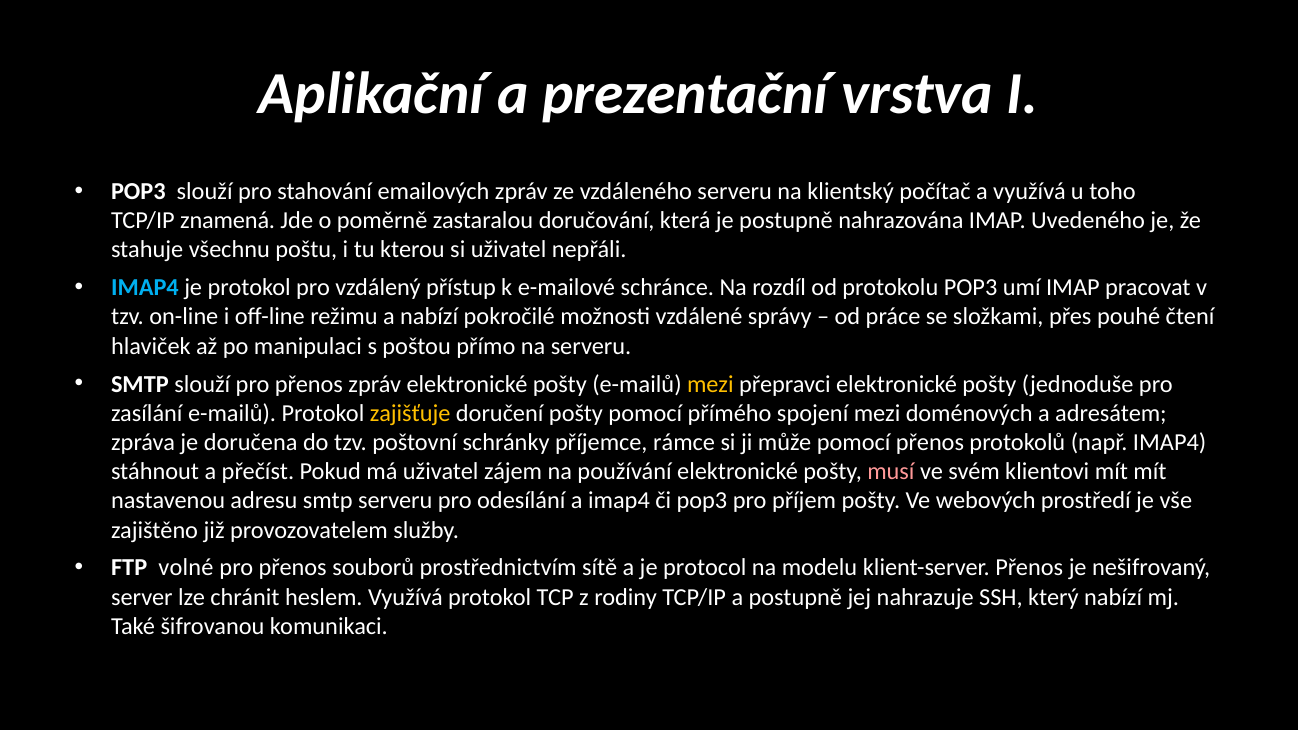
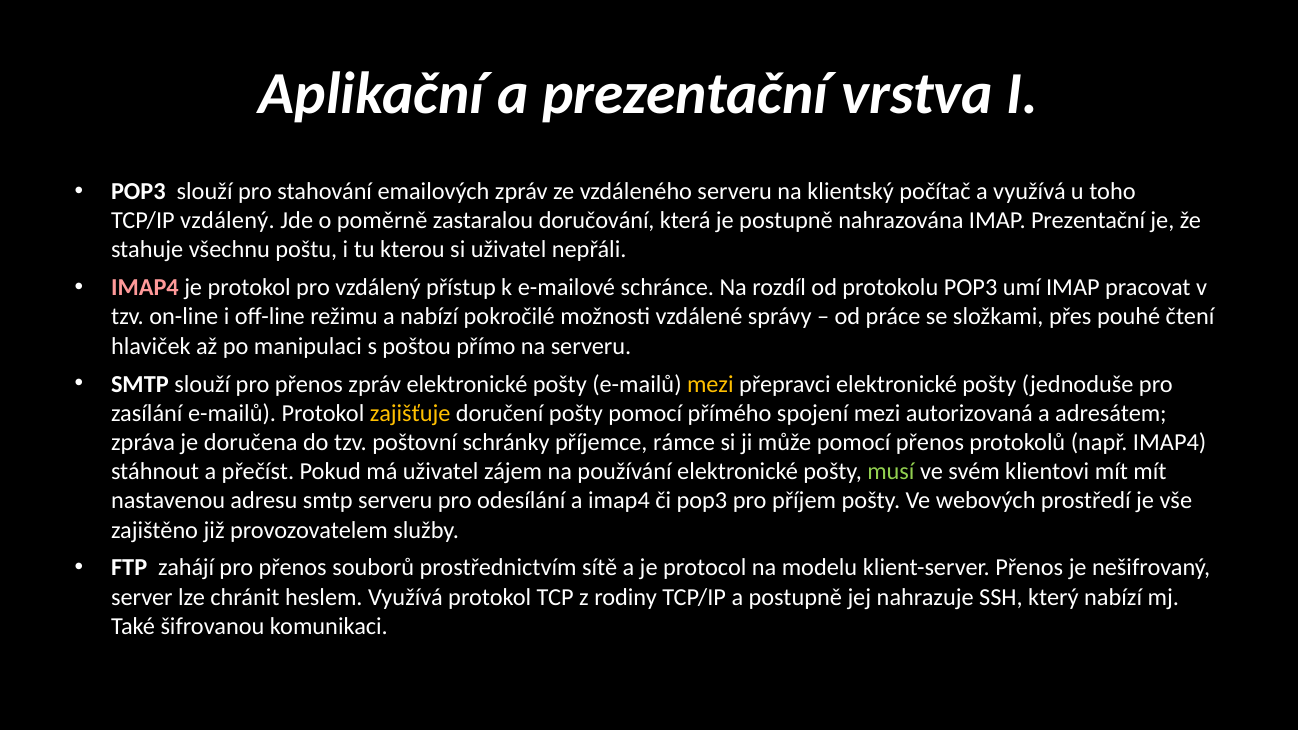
TCP/IP znamená: znamená -> vzdálený (227, 221)
IMAP Uvedeného: Uvedeného -> Prezentační (1088, 221)
IMAP4 colour: light blue -> pink (145, 288)
doménových: doménových -> autorizovaná (969, 413)
musí colour: pink -> light green (891, 472)
volné: volné -> zahájí (186, 568)
